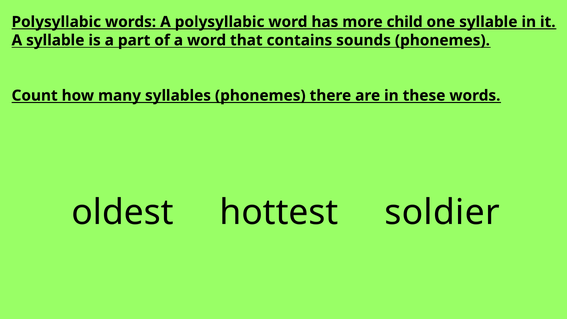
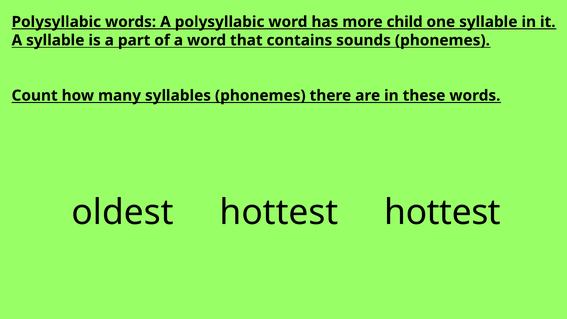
hottest soldier: soldier -> hottest (442, 212)
